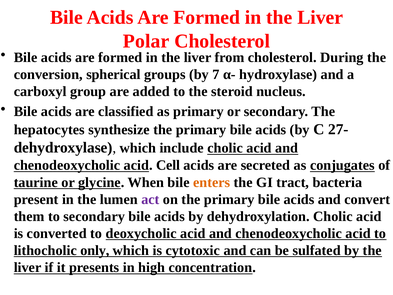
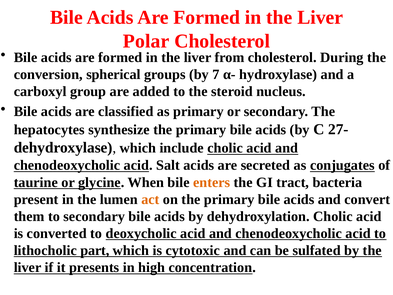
Cell: Cell -> Salt (168, 165)
act colour: purple -> orange (150, 199)
only: only -> part (95, 250)
